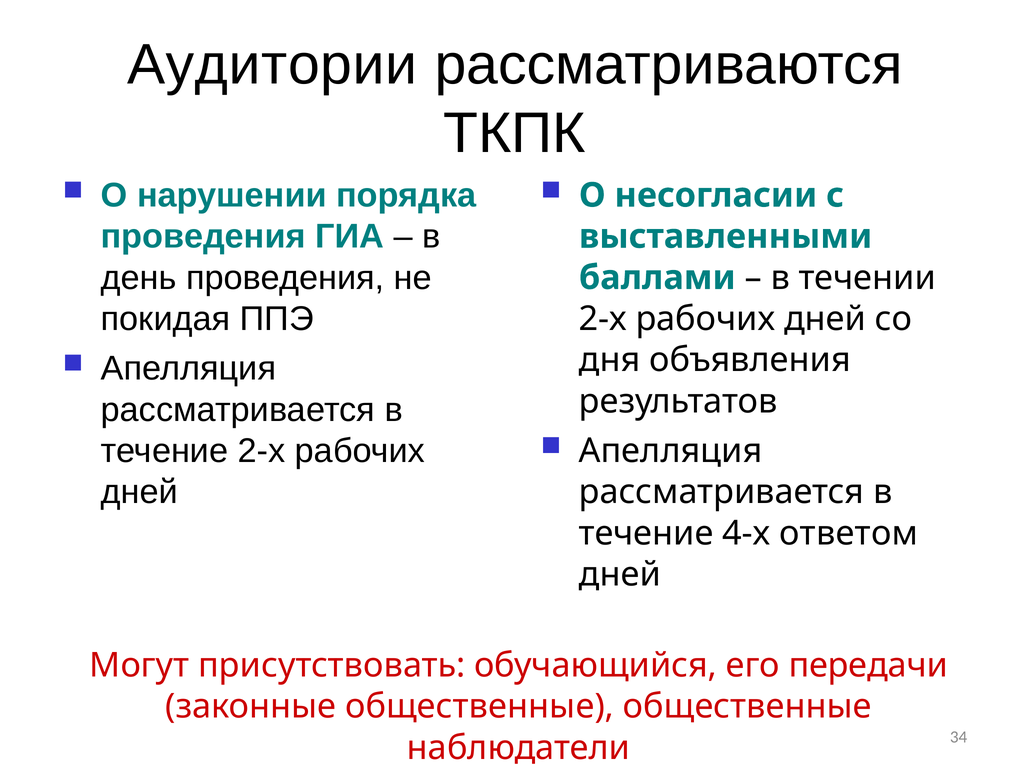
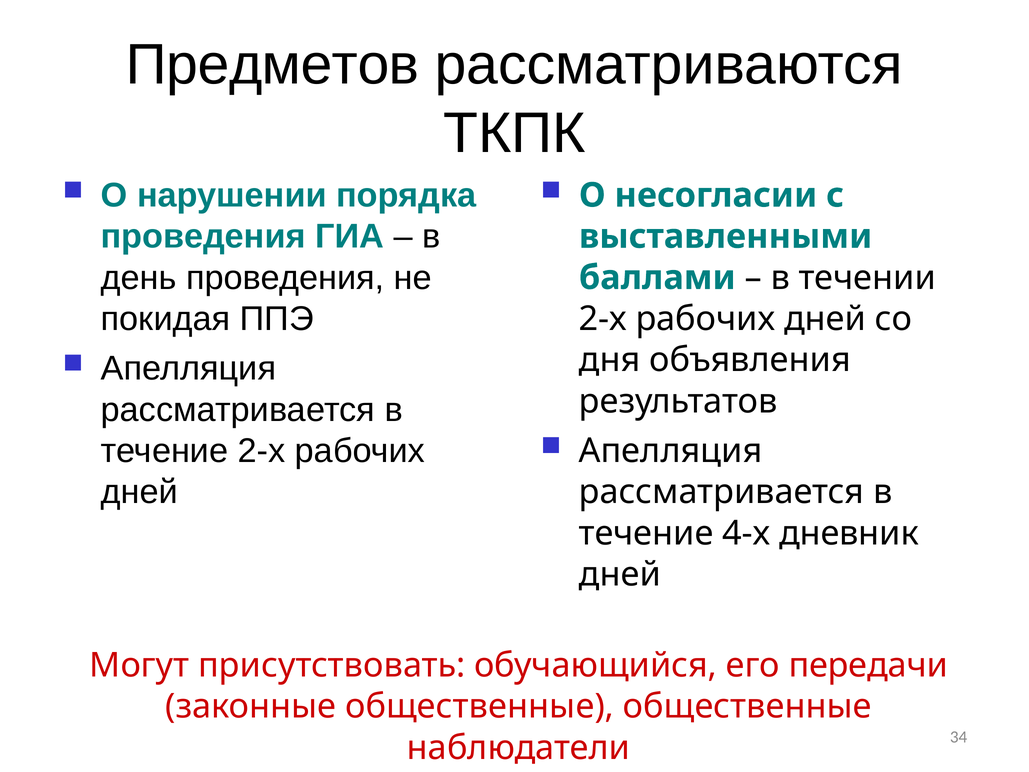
Аудитории: Аудитории -> Предметов (273, 65)
ответом: ответом -> дневник (849, 533)
